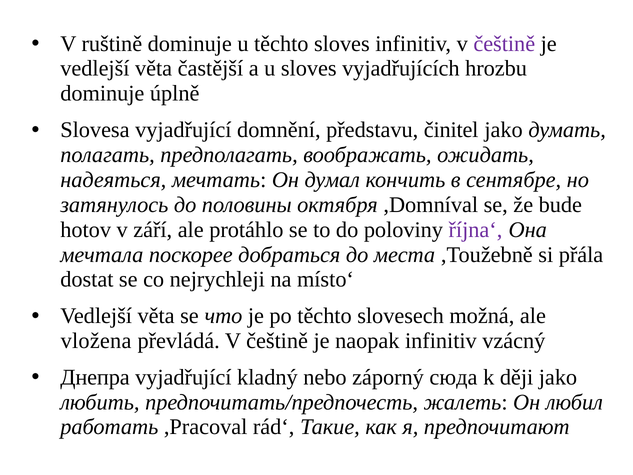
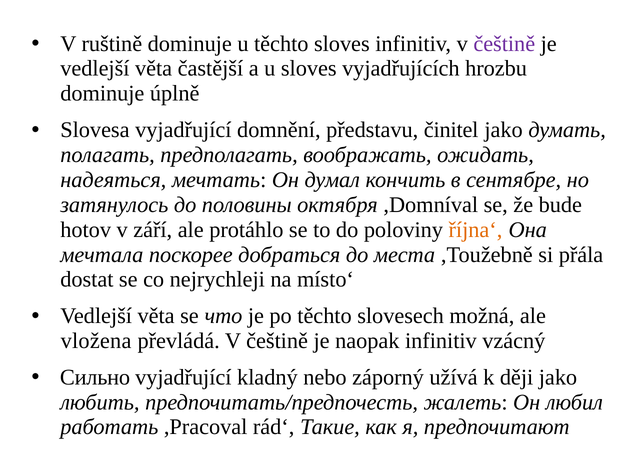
října‘ colour: purple -> orange (475, 230)
Днепра: Днепра -> Сильно (95, 377)
сюда: сюда -> užívá (454, 377)
